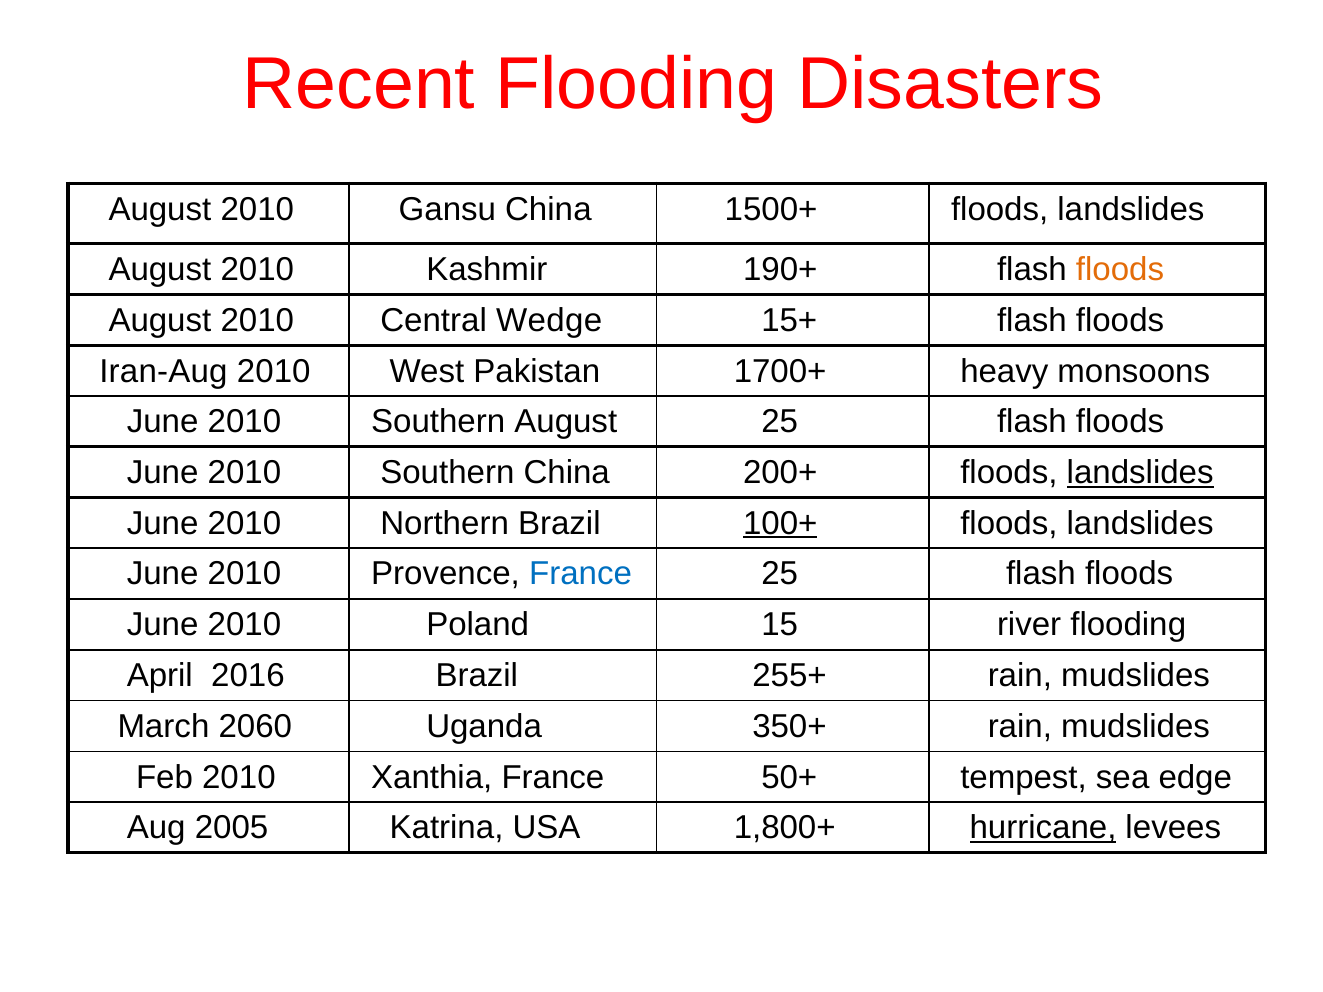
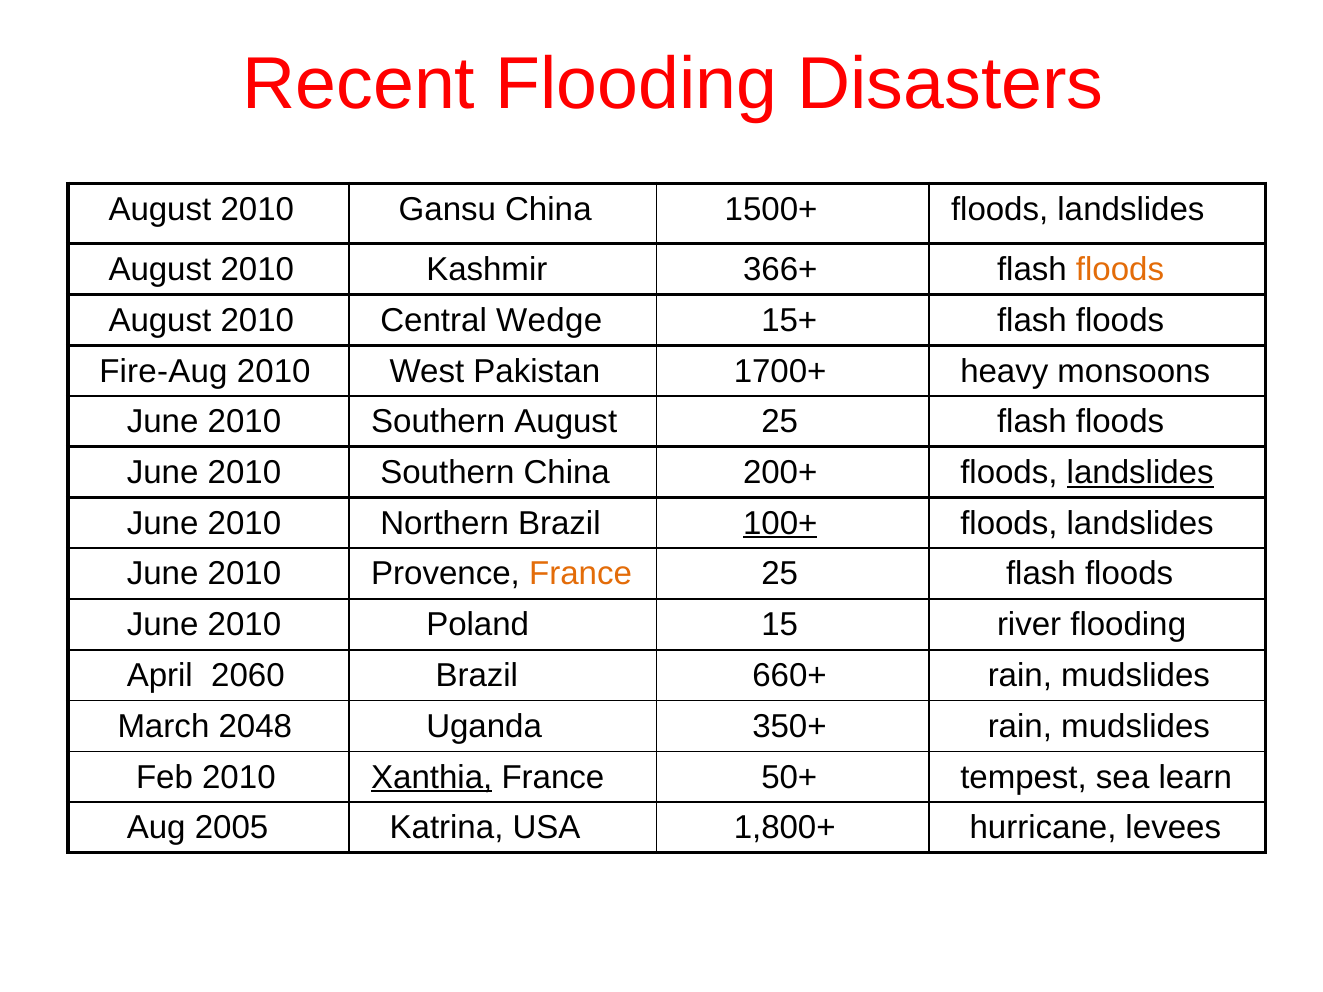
190+: 190+ -> 366+ (780, 269)
Iran-Aug: Iran-Aug -> Fire-Aug (163, 371)
France colour: blue -> orange (581, 574)
2016: 2016 -> 2060 (248, 676)
255+: 255+ -> 660+ (790, 676)
2060: 2060 -> 2048 (255, 726)
Xanthia underline: none -> present (432, 777)
edge: edge -> learn (1195, 777)
hurricane underline: present -> none (1043, 828)
